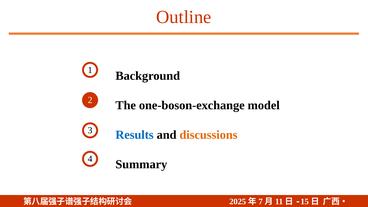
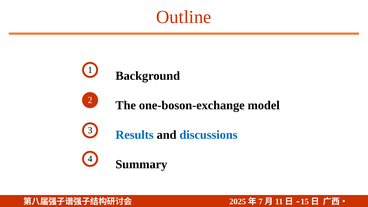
discussions colour: orange -> blue (209, 135)
